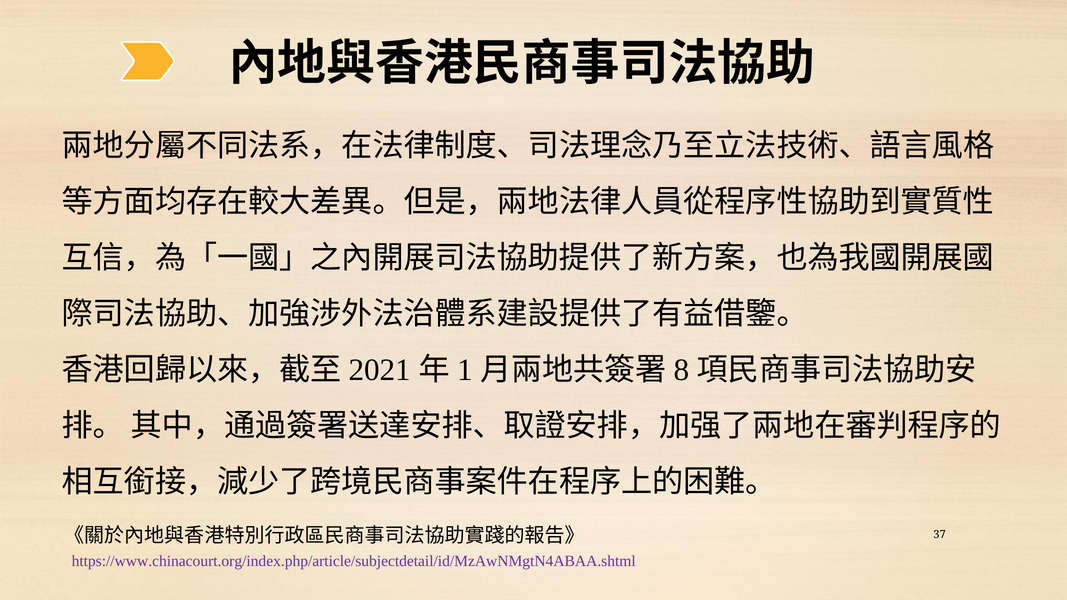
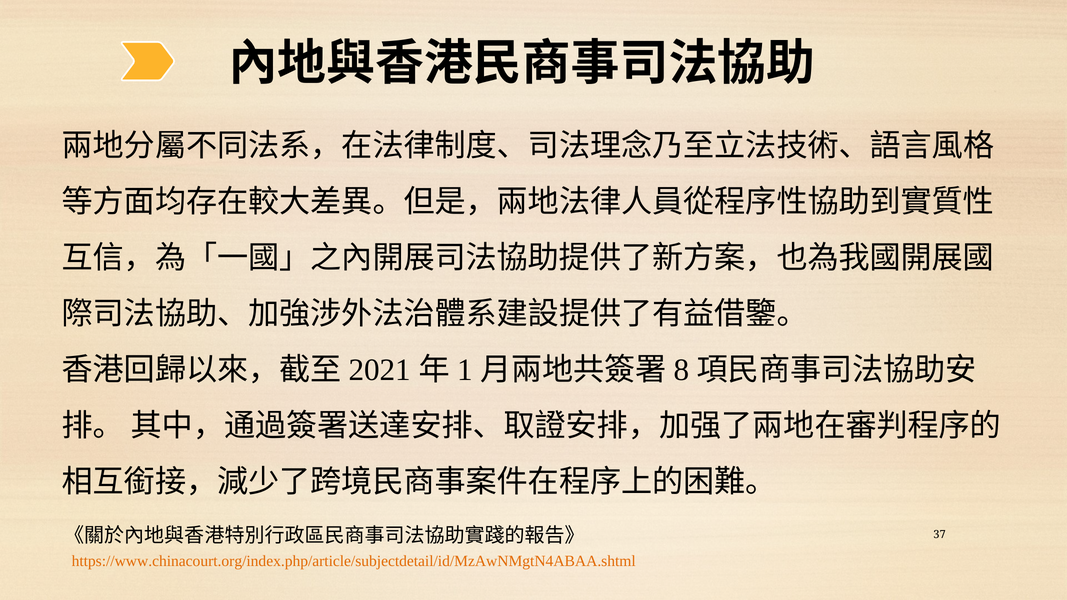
https://www.chinacourt.org/index.php/article/subjectdetail/id/MzAwNMgtN4ABAA.shtml colour: purple -> orange (354, 561)
